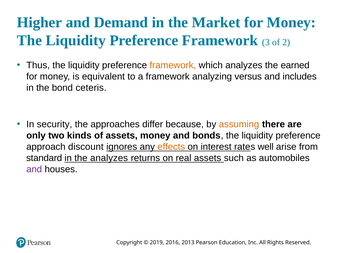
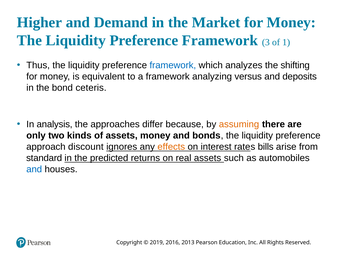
2: 2 -> 1 (286, 42)
framework colour: orange -> blue (173, 65)
earned: earned -> shifting (295, 65)
includes: includes -> deposits (300, 77)
security: security -> analysis (55, 125)
well: well -> bills (266, 147)
the analyzes: analyzes -> predicted (109, 158)
and colour: purple -> blue (34, 170)
